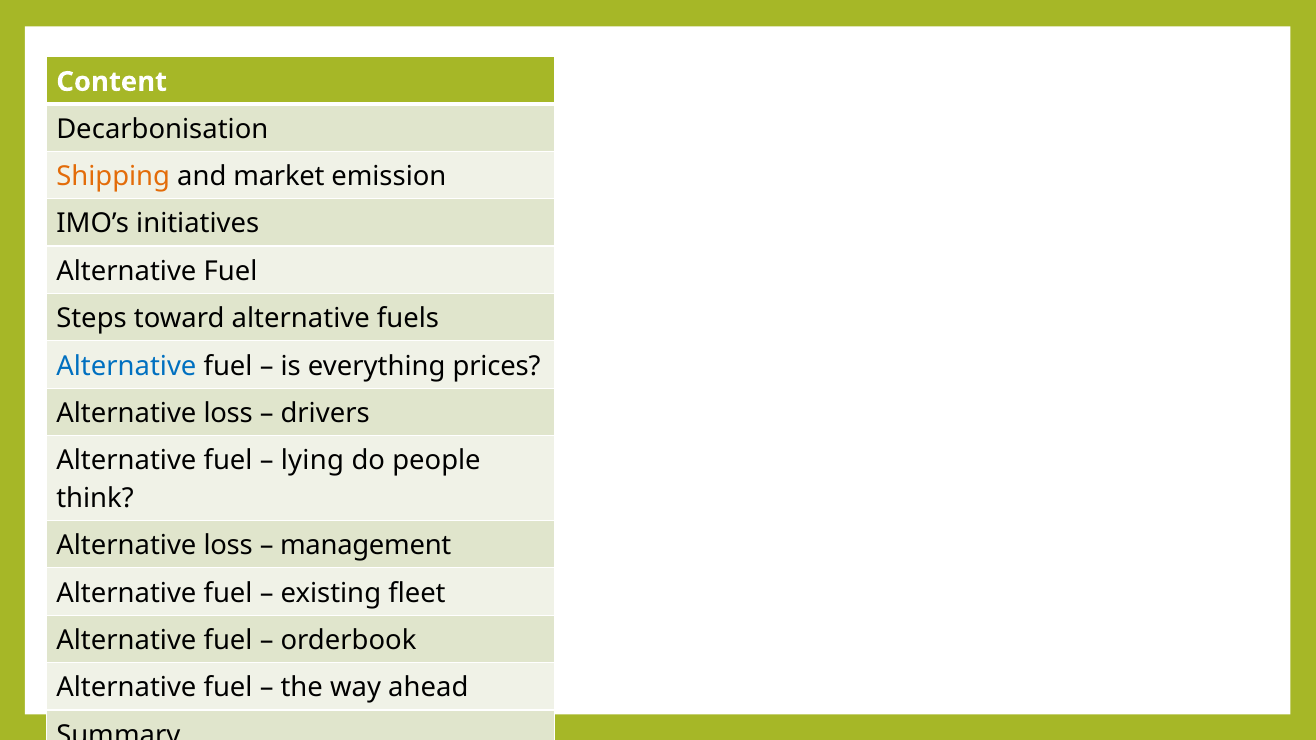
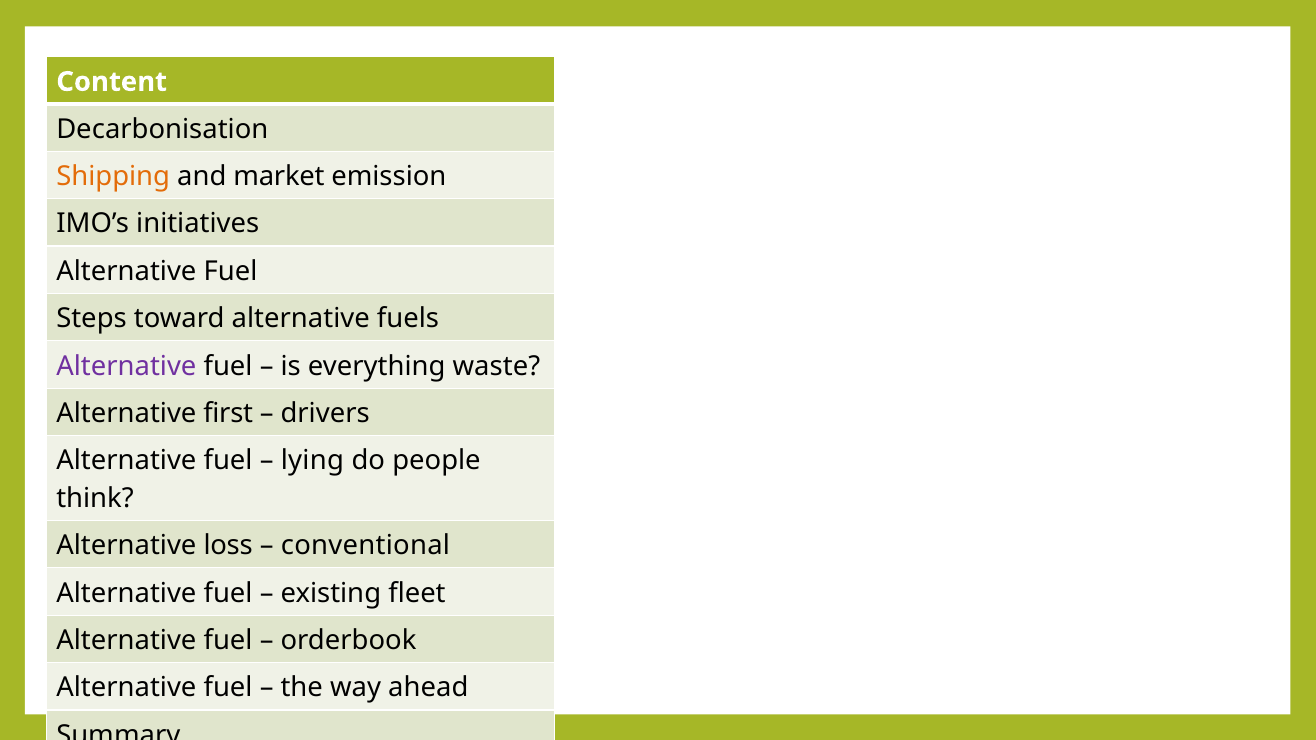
Alternative colour: blue -> purple (126, 366)
prices: prices -> waste (496, 366)
loss: loss -> first (228, 414)
management: management -> conventional (365, 546)
